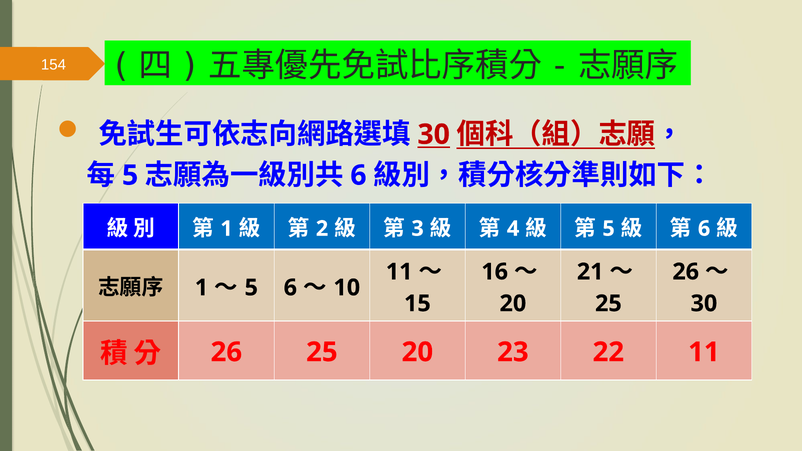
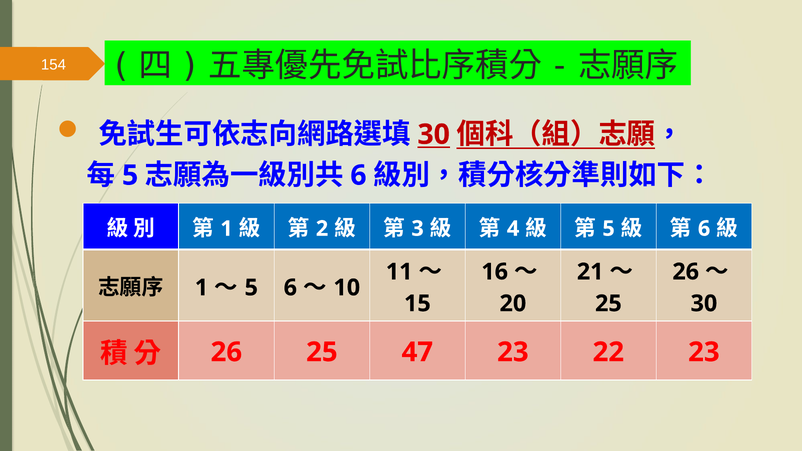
25 20: 20 -> 47 (417, 352)
22 11: 11 -> 23 (704, 352)
